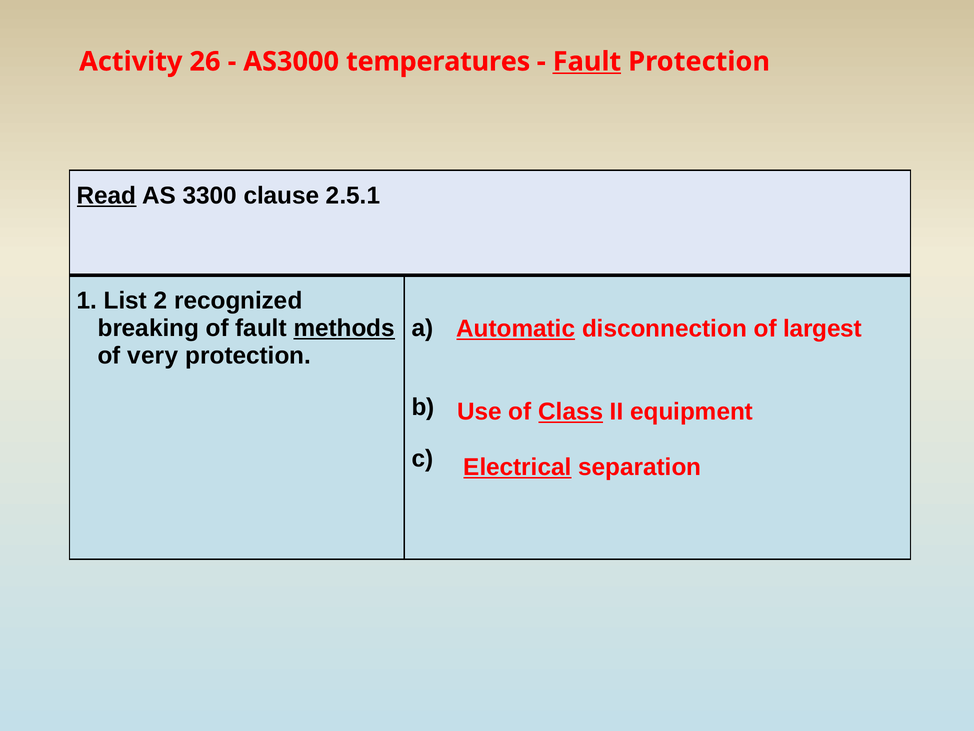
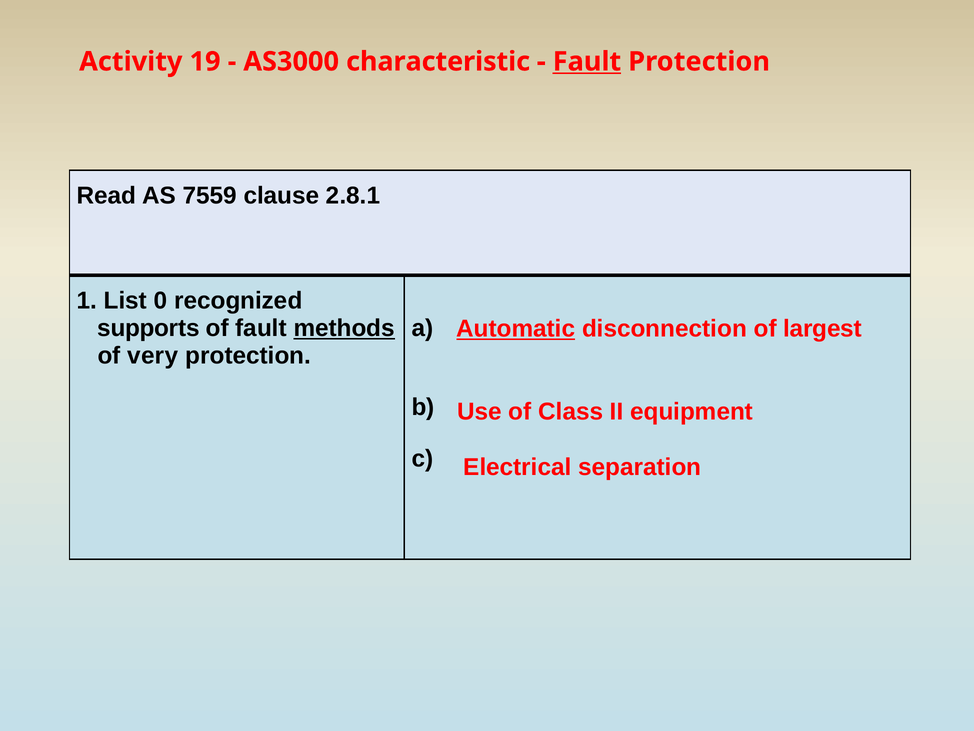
26: 26 -> 19 (205, 62)
temperatures: temperatures -> characteristic (438, 62)
Read underline: present -> none (107, 196)
3300: 3300 -> 7559 (210, 196)
2.5.1: 2.5.1 -> 2.8.1 (353, 196)
2: 2 -> 0 (161, 301)
breaking: breaking -> supports (148, 328)
Class underline: present -> none (571, 411)
Electrical underline: present -> none (517, 467)
